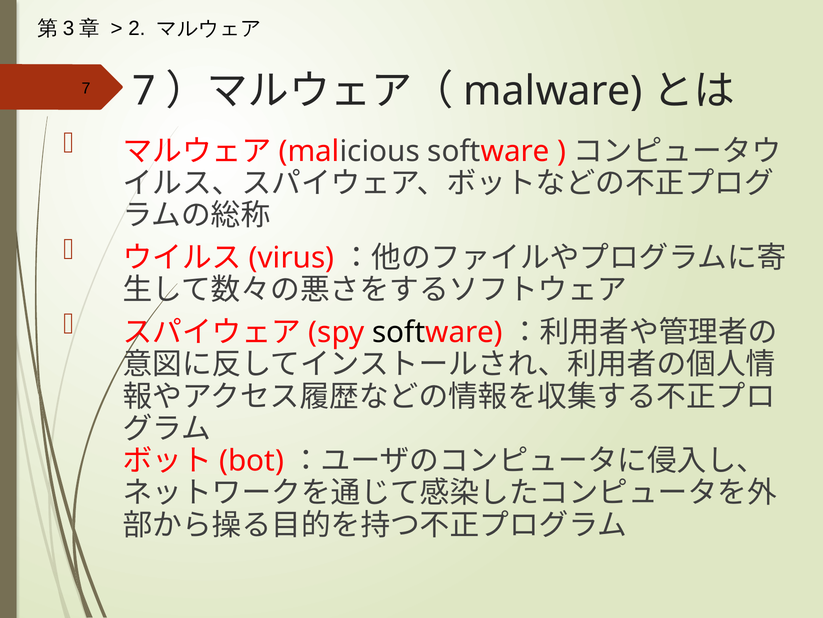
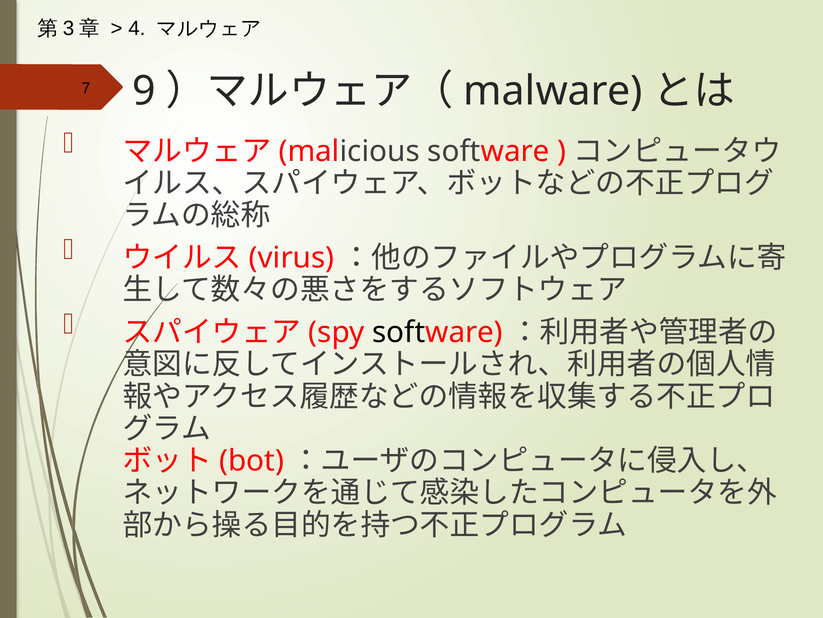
2: 2 -> 4 (137, 28)
7 7: 7 -> 9 (144, 91)
